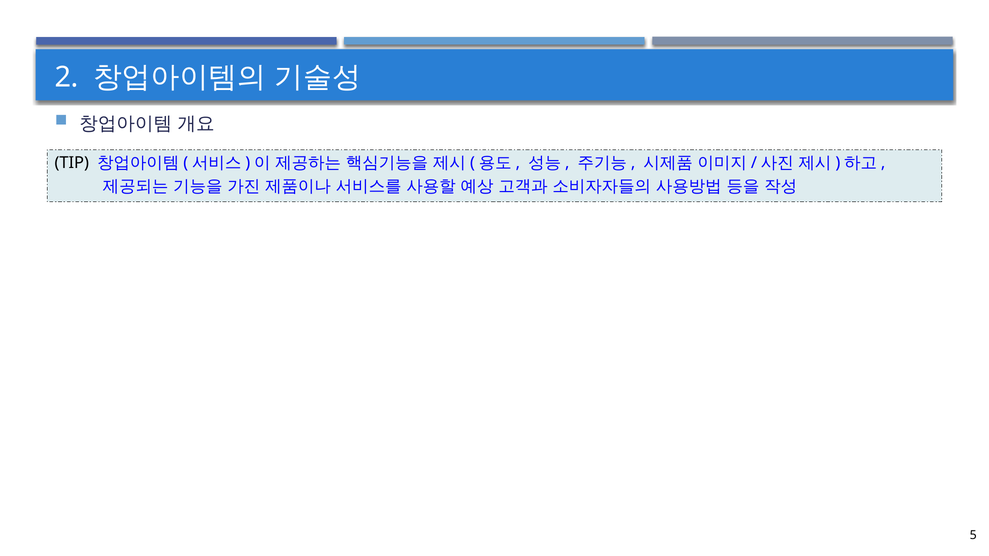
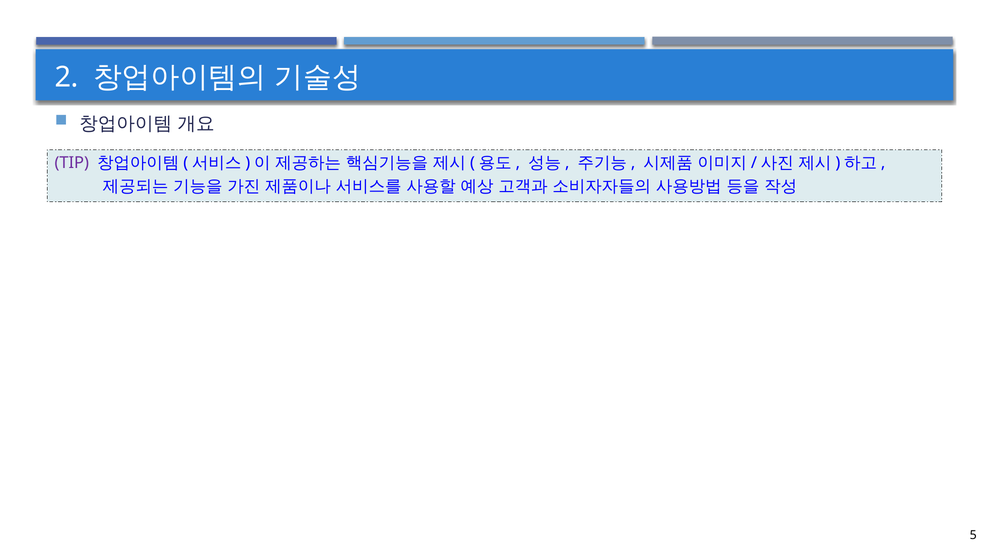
TIP colour: black -> purple (72, 163)
